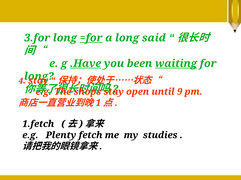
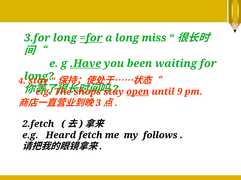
said: said -> miss (154, 38)
waiting underline: present -> none (176, 64)
open underline: none -> present (138, 92)
1: 1 -> 3 (98, 103)
1.fetch: 1.fetch -> 2.fetch (38, 124)
Plenty: Plenty -> Heard (61, 136)
studies: studies -> follows (160, 136)
